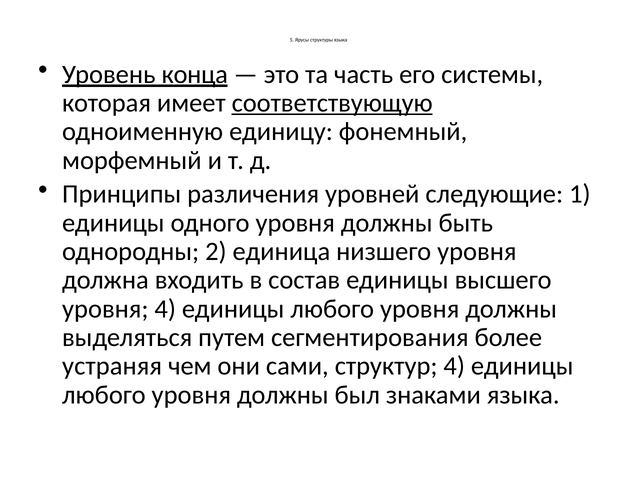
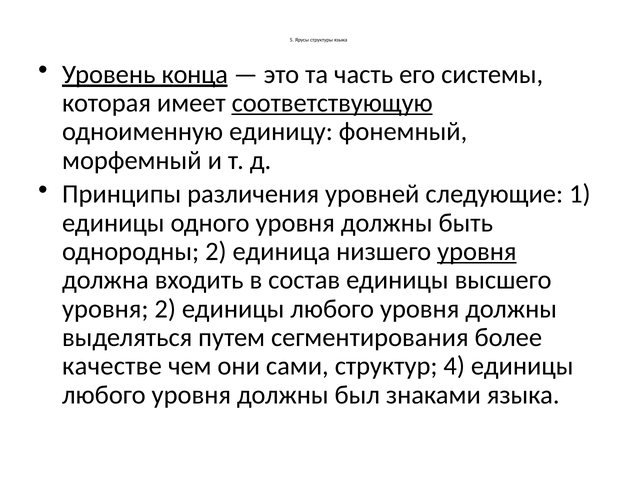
уровня underline: none -> present (477, 251)
уровня 4: 4 -> 2 (165, 309)
устраняя: устраняя -> качестве (112, 366)
